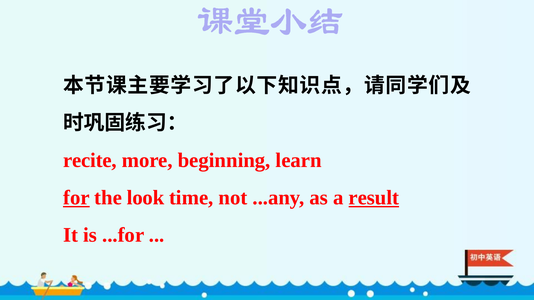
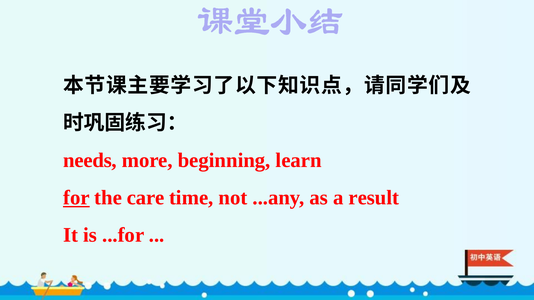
recite: recite -> needs (90, 161)
look: look -> care (146, 198)
result underline: present -> none (374, 198)
